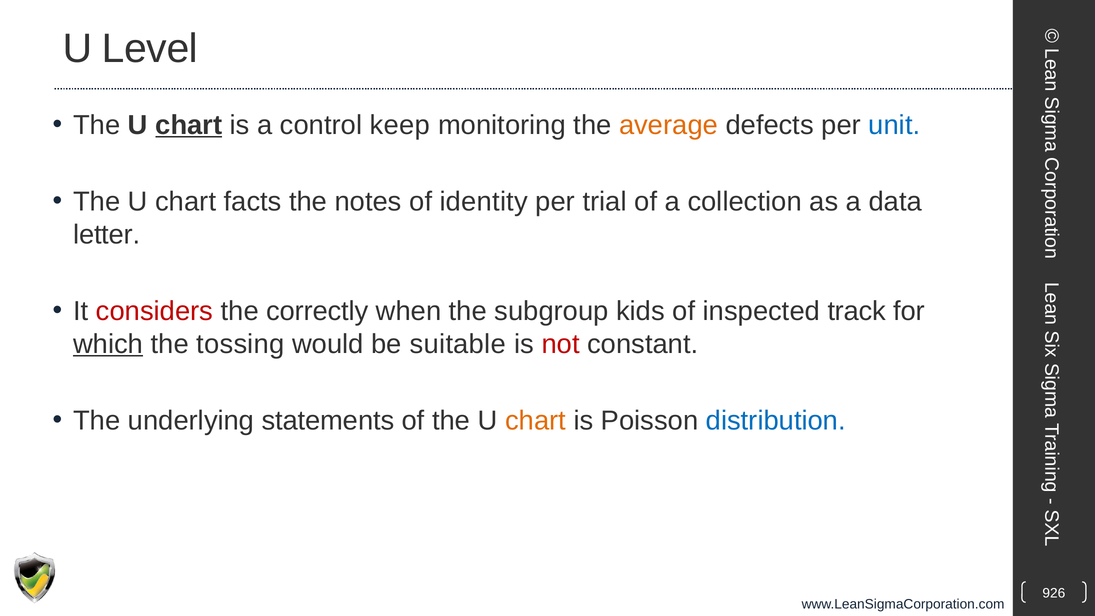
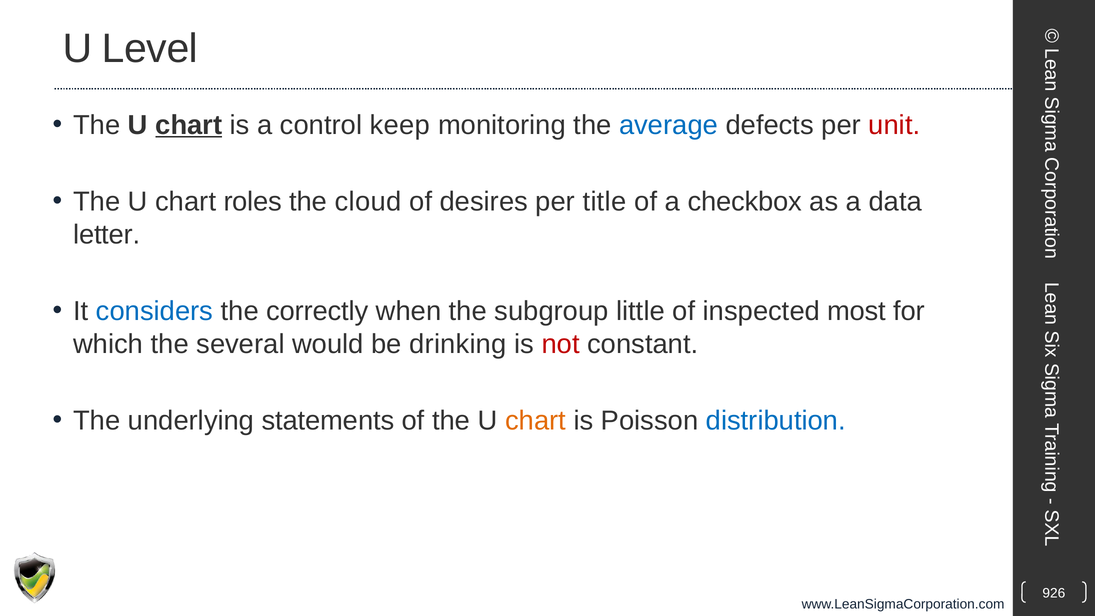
average colour: orange -> blue (669, 125)
unit colour: blue -> red (894, 125)
facts: facts -> roles (253, 202)
notes: notes -> cloud (368, 202)
identity: identity -> desires (484, 202)
trial: trial -> title (605, 202)
collection: collection -> checkbox (745, 202)
considers colour: red -> blue (155, 311)
kids: kids -> little (641, 311)
track: track -> most (857, 311)
which underline: present -> none (108, 344)
tossing: tossing -> several (240, 344)
suitable: suitable -> drinking (458, 344)
